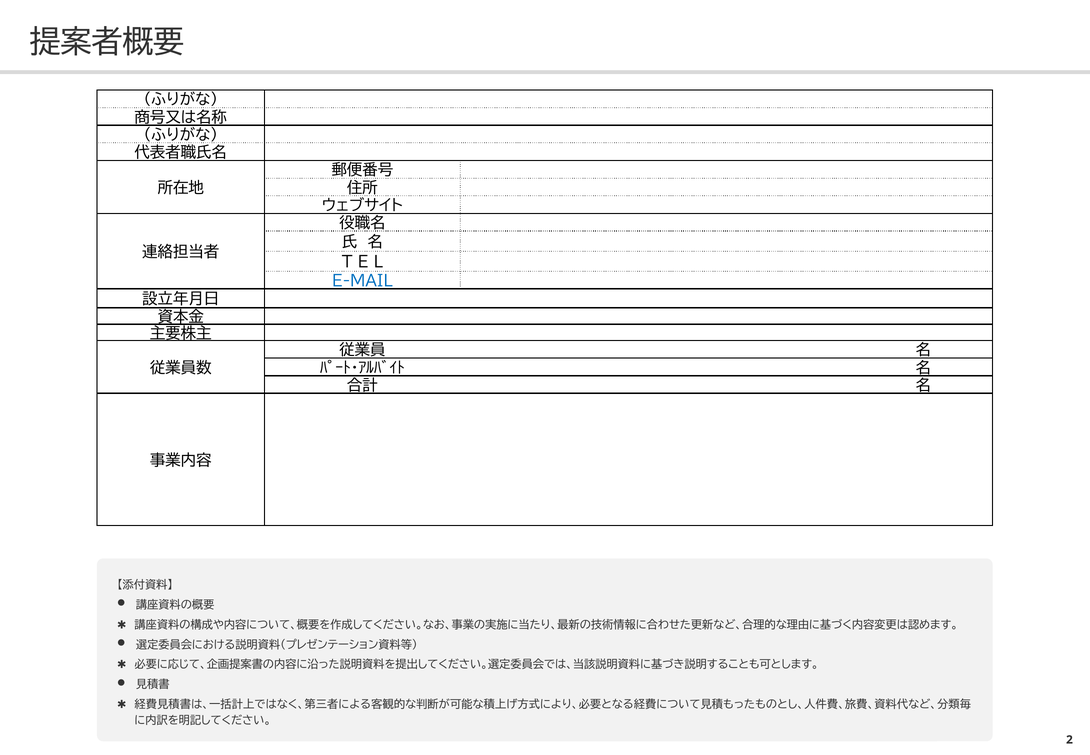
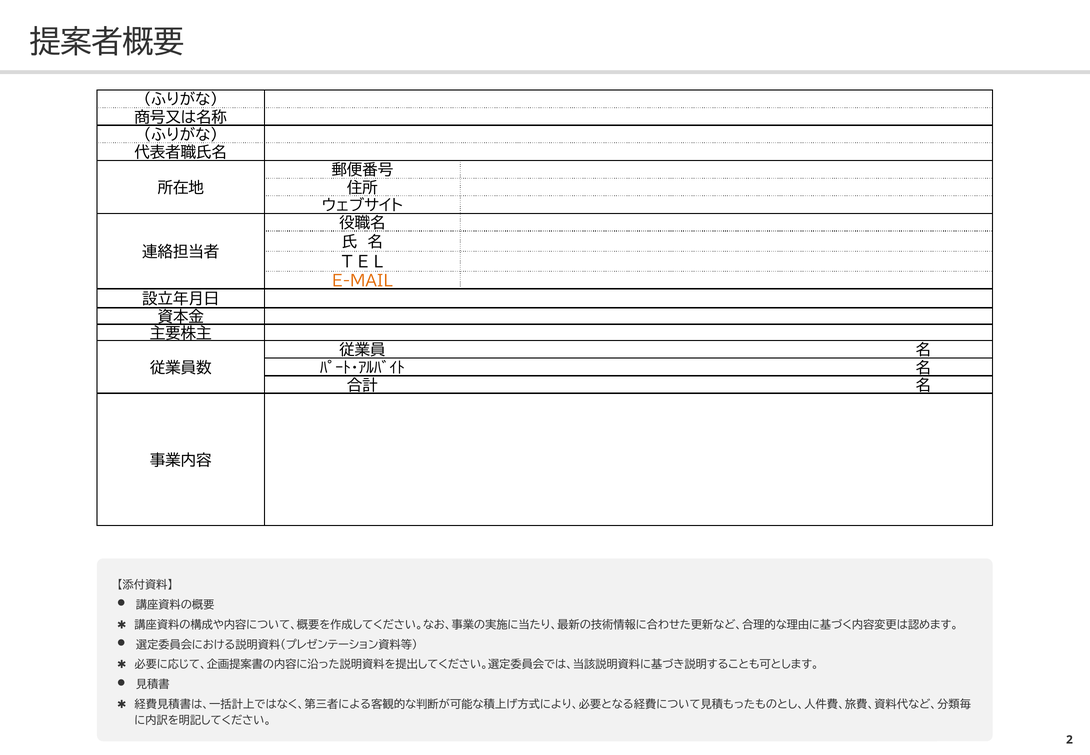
E-MAIL colour: blue -> orange (362, 281)
